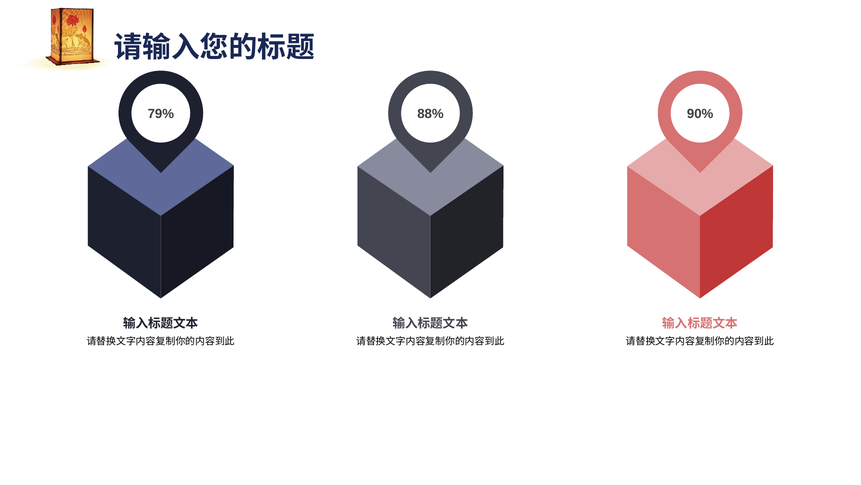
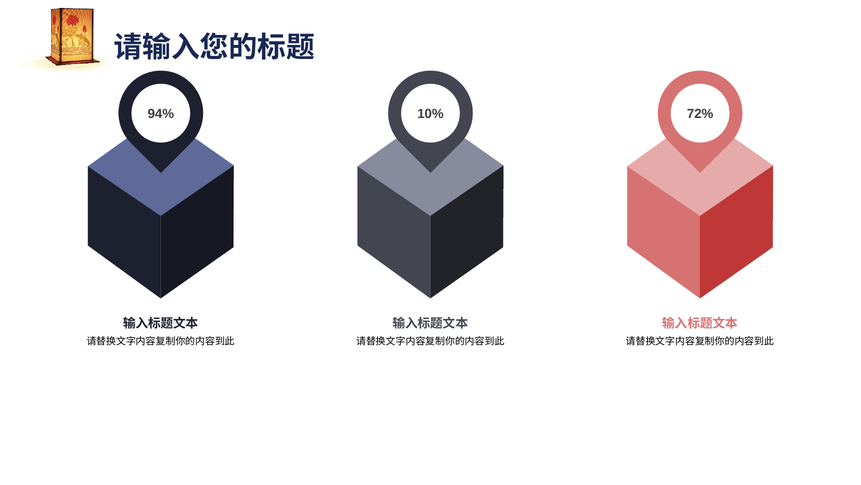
79%: 79% -> 94% (161, 114)
88%: 88% -> 10% (430, 114)
90%: 90% -> 72% (700, 114)
